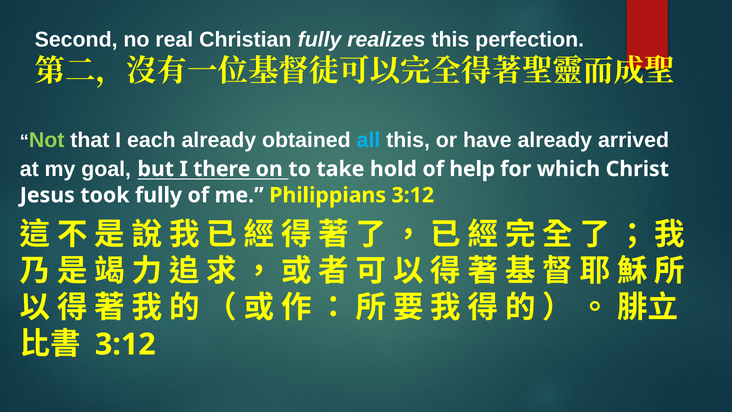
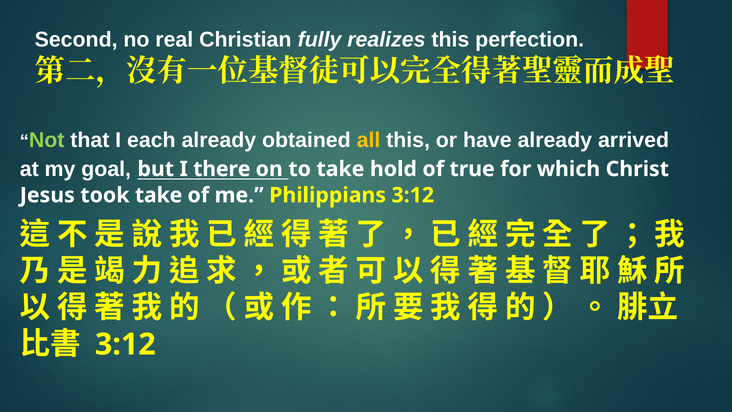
all colour: light blue -> yellow (368, 140)
help: help -> true (472, 169)
took fully: fully -> take (159, 195)
